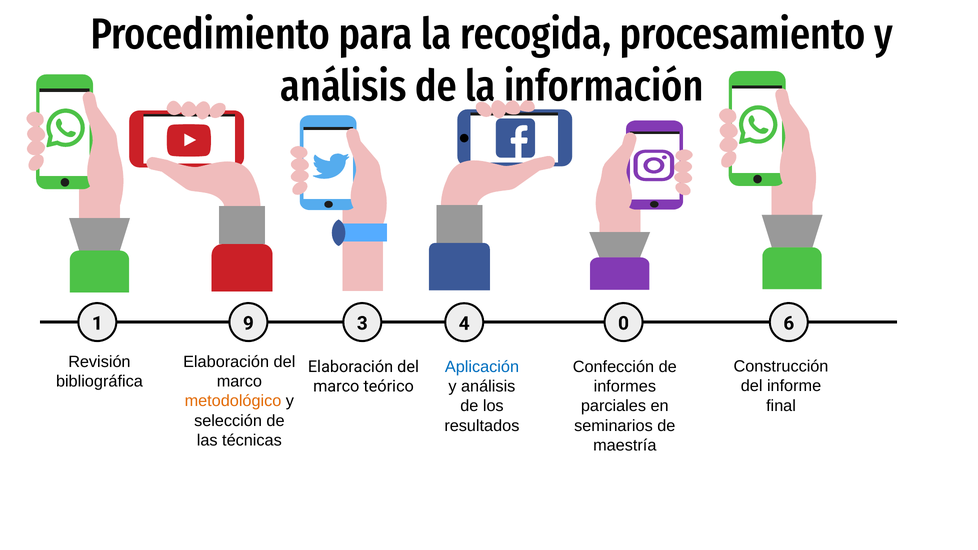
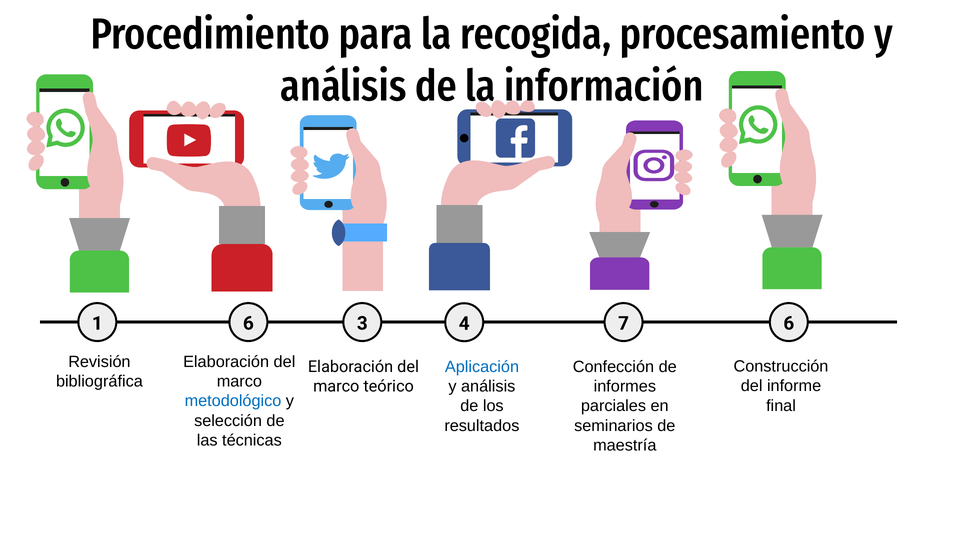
1 9: 9 -> 6 (248, 323)
0: 0 -> 7 (624, 323)
metodológico colour: orange -> blue (233, 401)
